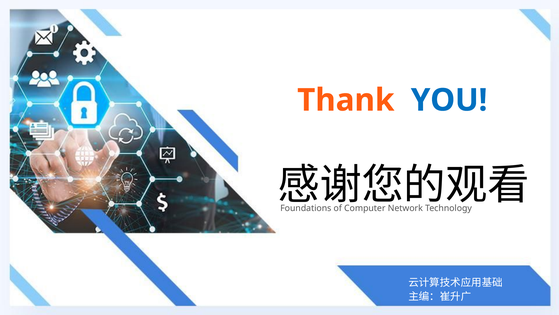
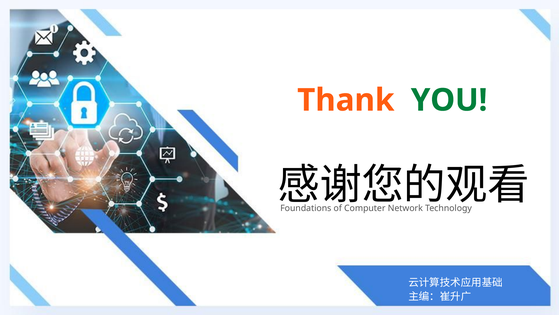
YOU colour: blue -> green (449, 100)
